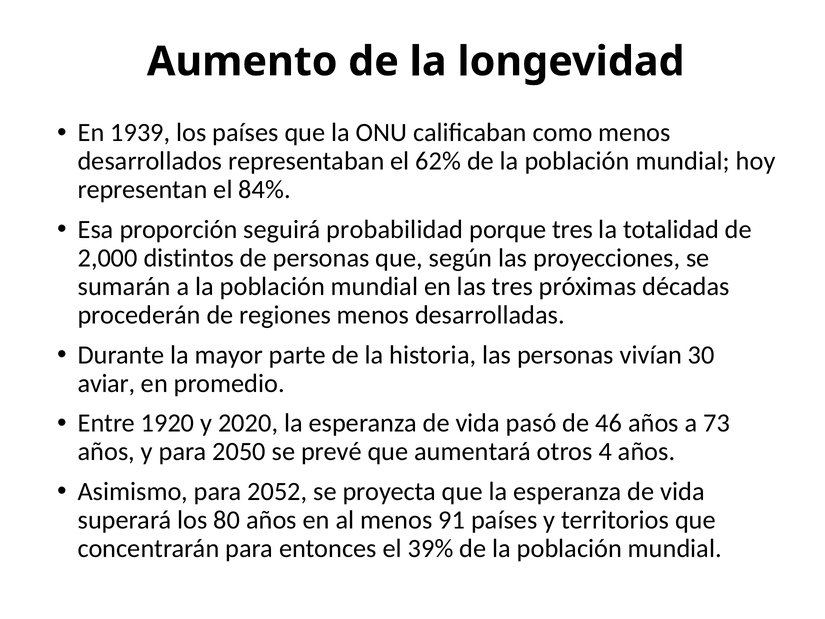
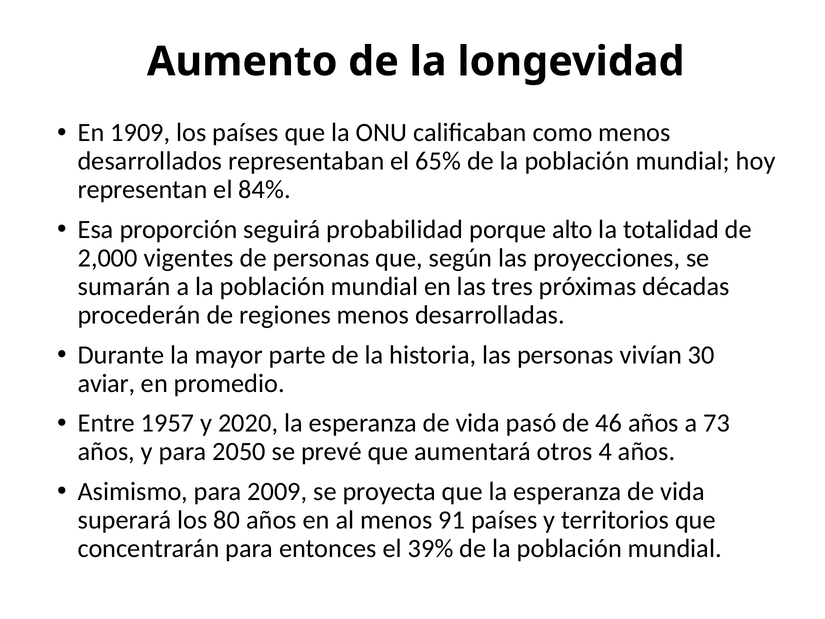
1939: 1939 -> 1909 (140, 133)
62%: 62% -> 65% (438, 161)
porque tres: tres -> alto (573, 229)
distintos: distintos -> vigentes (189, 258)
1920: 1920 -> 1957 (168, 423)
2052: 2052 -> 2009 (277, 491)
